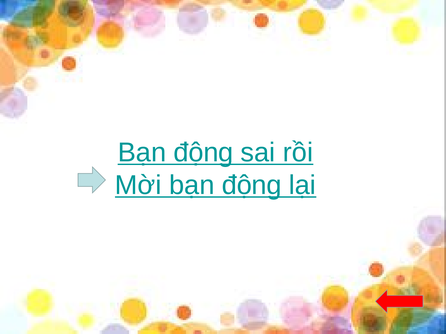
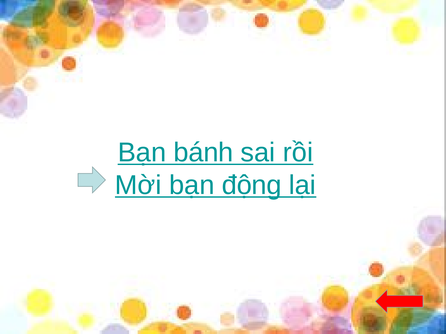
động: động -> bánh (203, 153)
